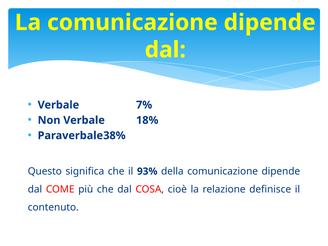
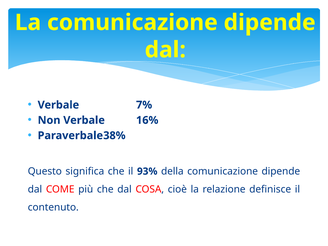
18%: 18% -> 16% (147, 120)
